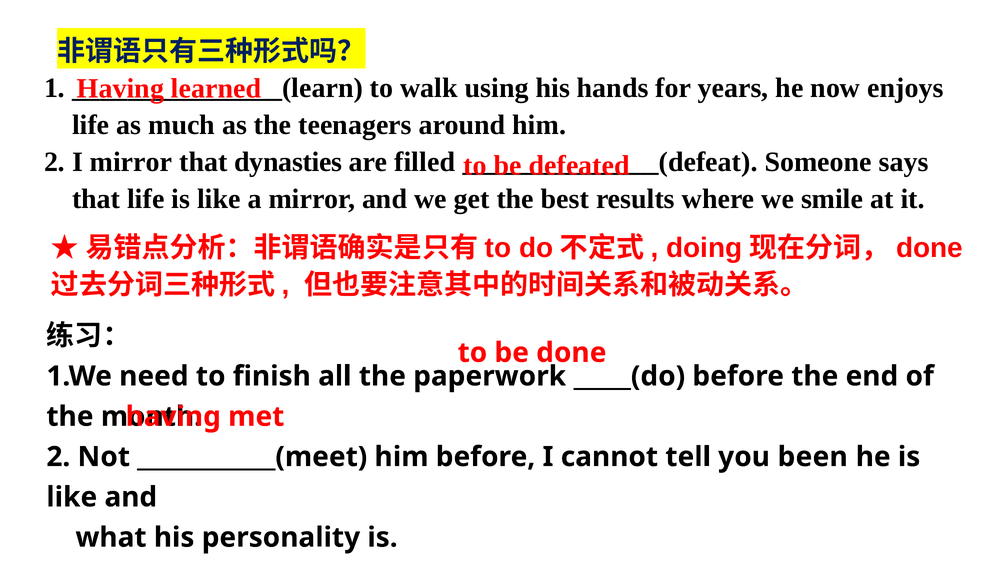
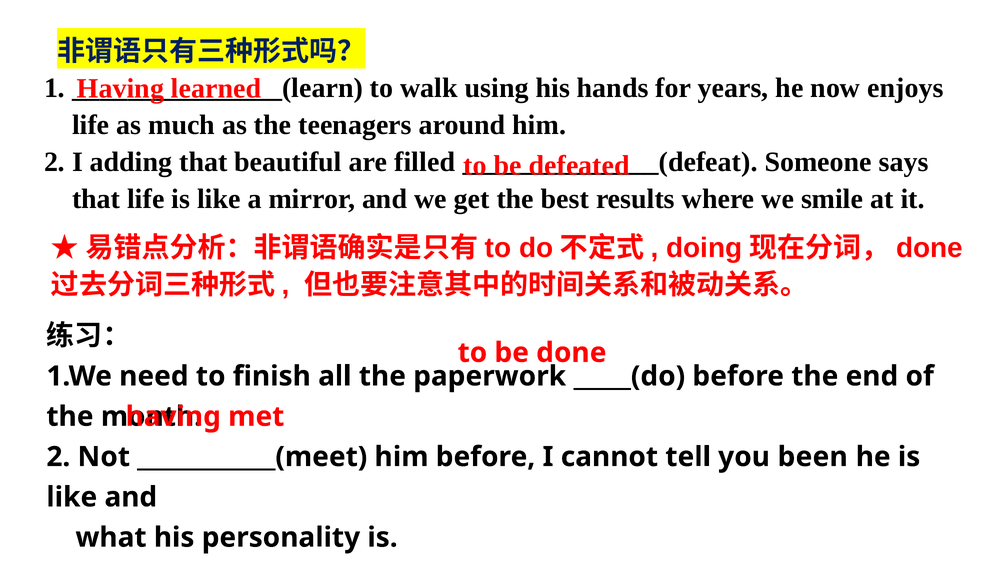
I mirror: mirror -> adding (131, 162)
dynasties: dynasties -> beautiful (288, 162)
